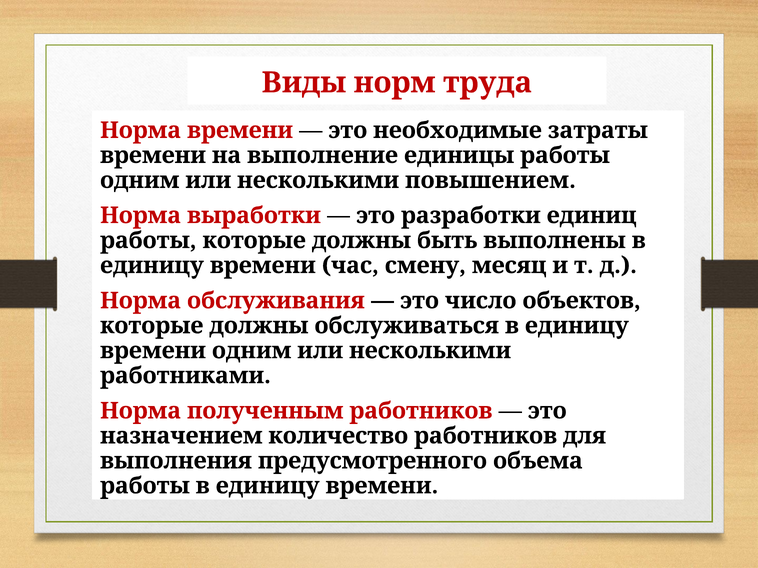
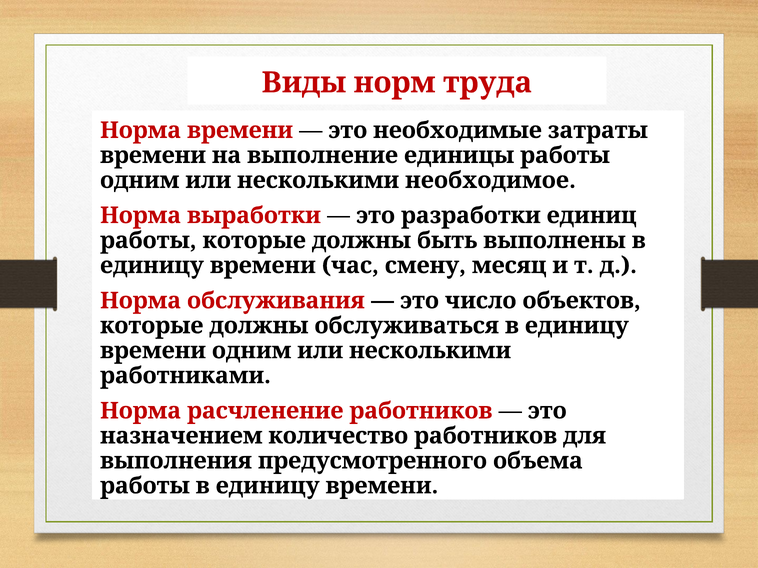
повышением: повышением -> необходимое (491, 180)
полученным: полученным -> расчленение (265, 411)
